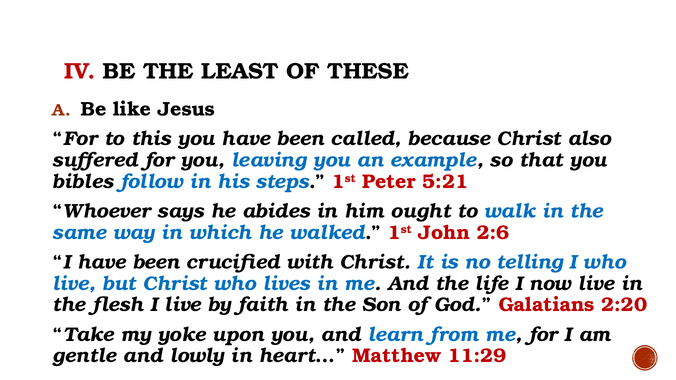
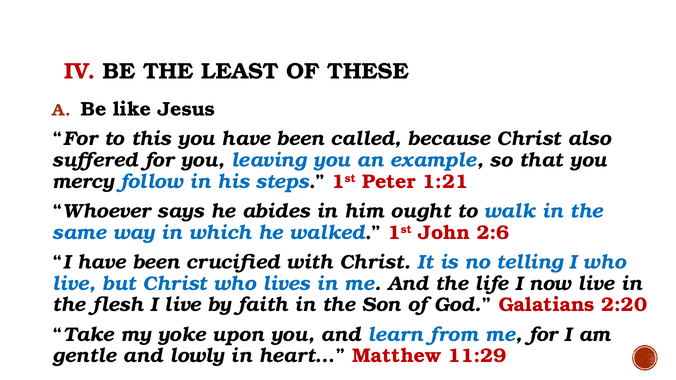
bibles: bibles -> mercy (83, 182)
5:21: 5:21 -> 1:21 (445, 182)
